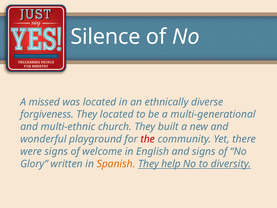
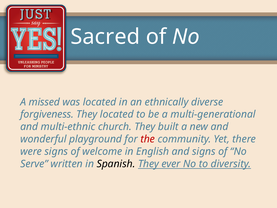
Silence: Silence -> Sacred (105, 37)
Glory: Glory -> Serve (34, 164)
Spanish colour: orange -> black (116, 164)
help: help -> ever (171, 164)
